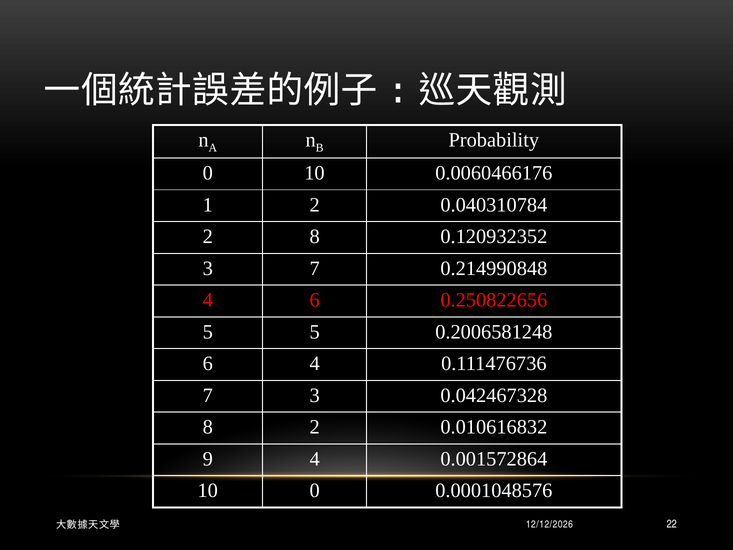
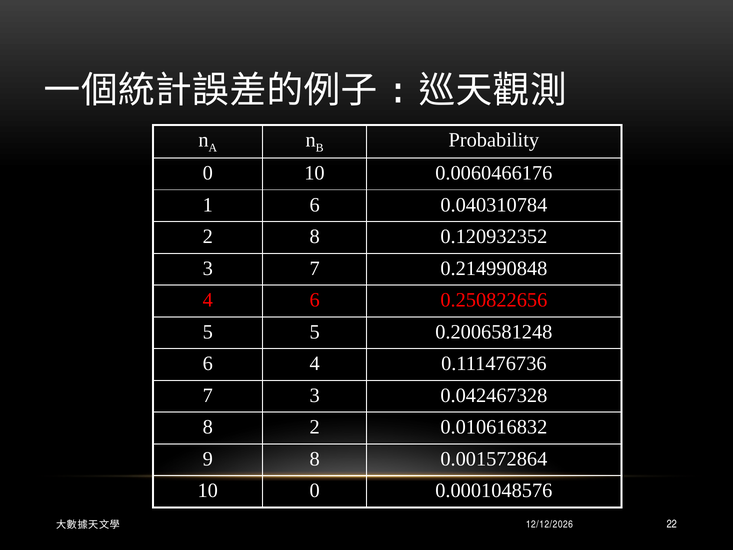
1 2: 2 -> 6 (315, 205)
9 4: 4 -> 8 (315, 459)
